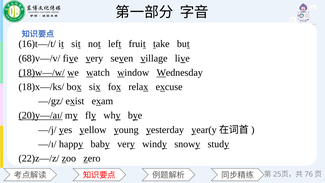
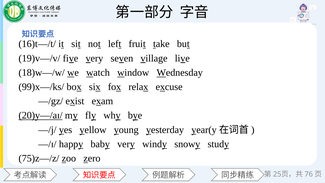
68)v—/v/: 68)v—/v/ -> 19)v—/v/ (39, 58)
18)w—/w/ underline: present -> none (42, 72)
18)x—/ks/: 18)x—/ks/ -> 99)x—/ks/ (41, 87)
22)z—/z/: 22)z—/z/ -> 75)z—/z/ (39, 158)
